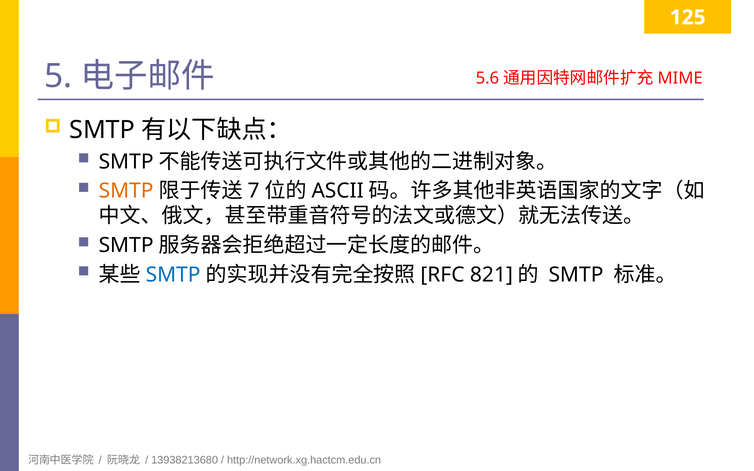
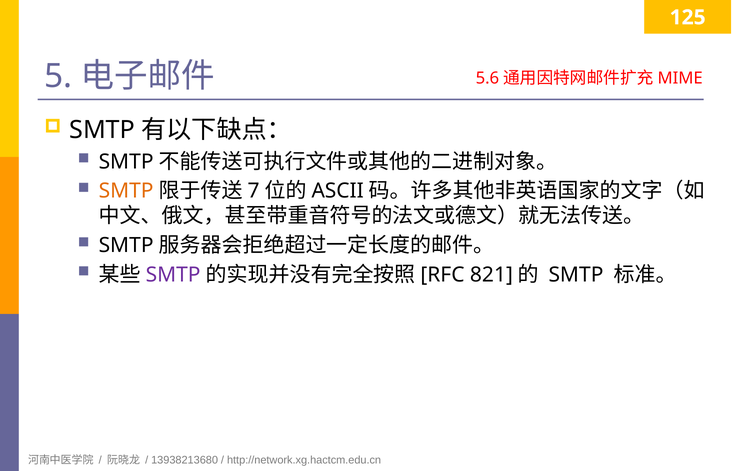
SMTP colour: blue -> purple (173, 275)
